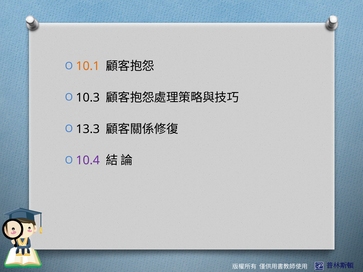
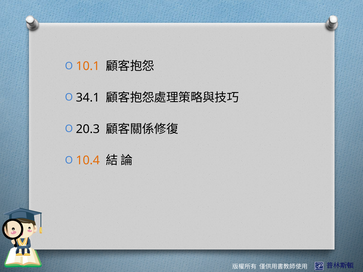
10.3: 10.3 -> 34.1 (88, 98)
13.3: 13.3 -> 20.3 (88, 129)
10.4 colour: purple -> orange (88, 161)
